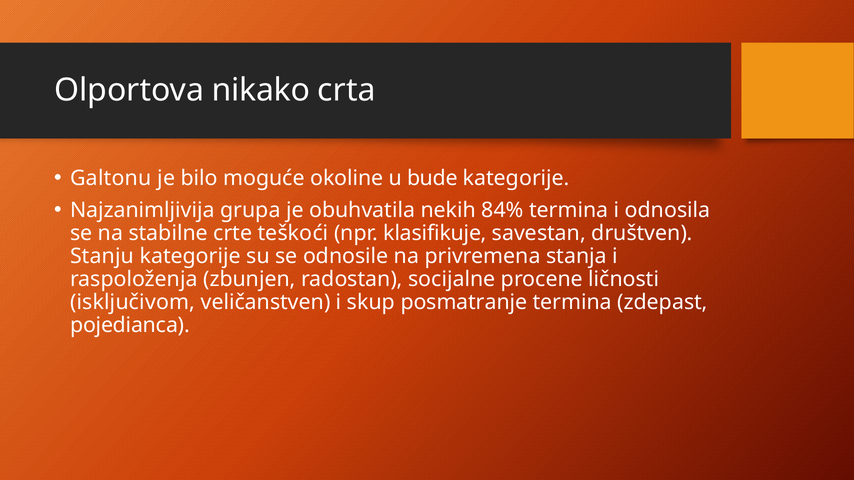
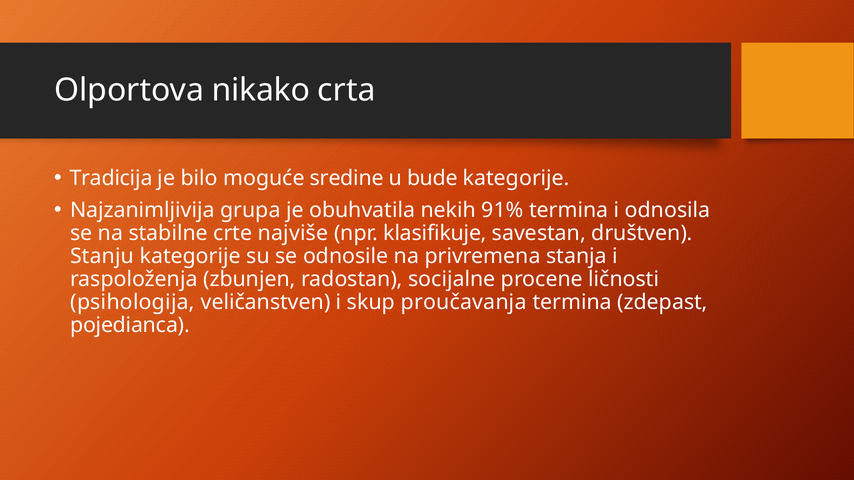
Galtonu: Galtonu -> Tradicija (111, 178)
okoline: okoline -> sredine (347, 178)
84%: 84% -> 91% (502, 210)
teškoći: teškoći -> najviše (293, 233)
isključivom: isključivom -> psihologija (133, 302)
posmatranje: posmatranje -> proučavanja (464, 302)
